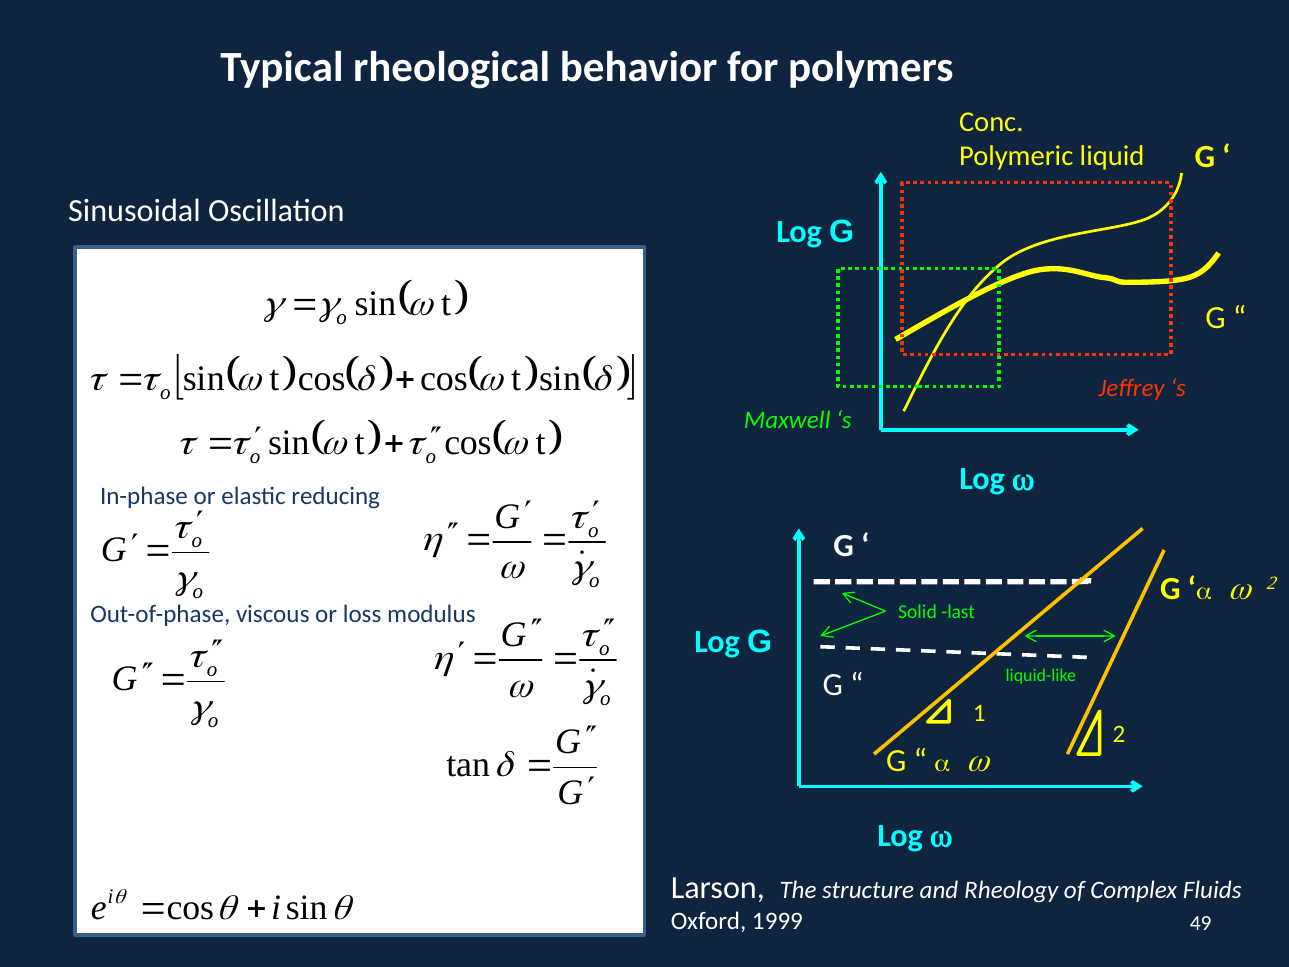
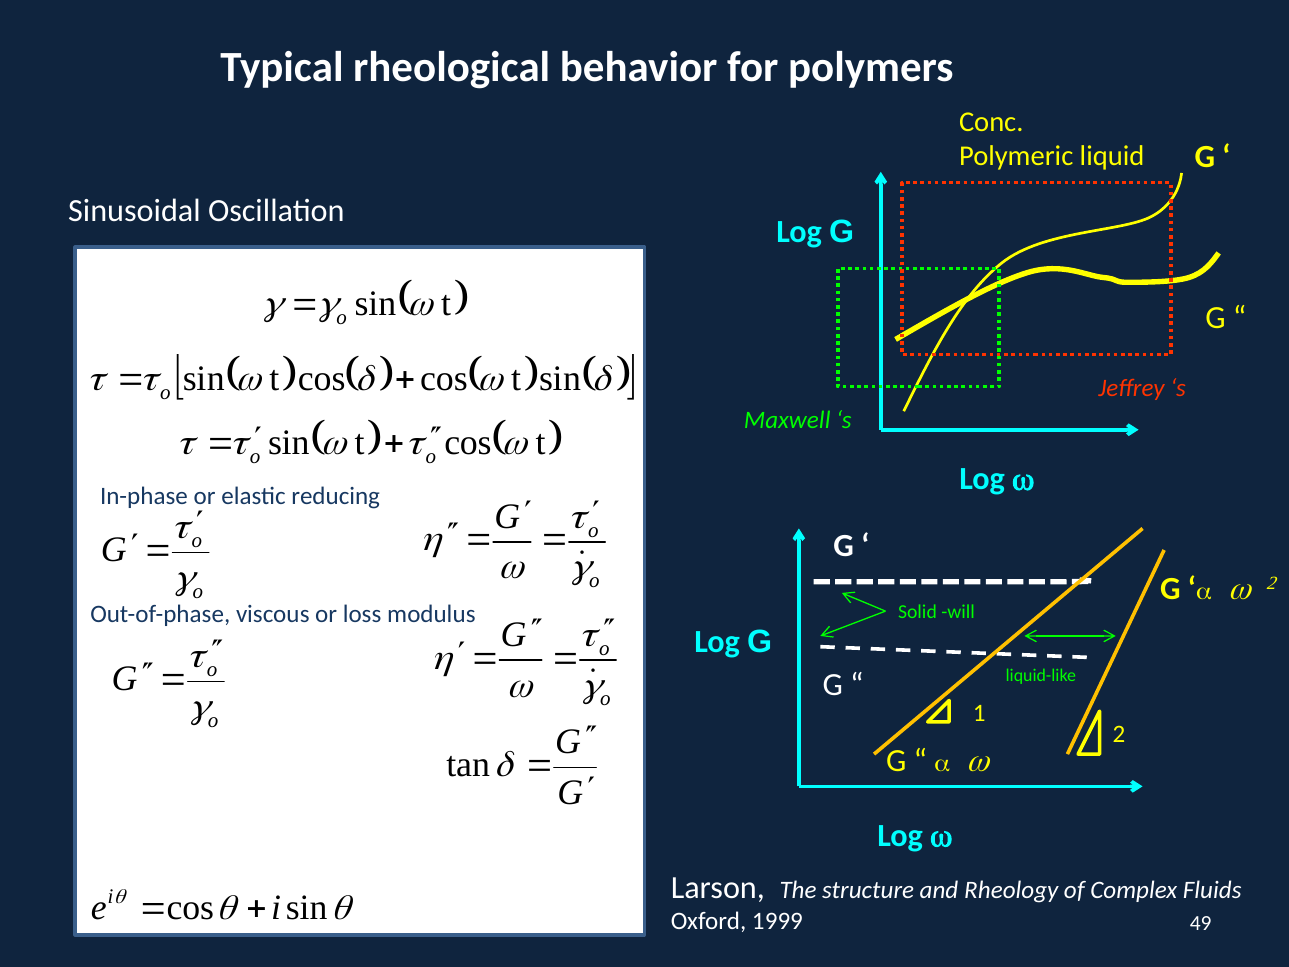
last: last -> will (958, 612)
